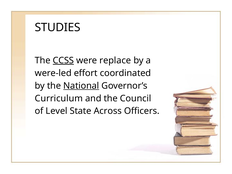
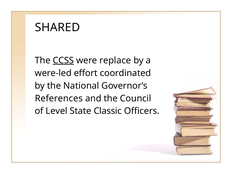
STUDIES: STUDIES -> SHARED (57, 27)
National underline: present -> none (81, 86)
Curriculum: Curriculum -> References (59, 98)
Across: Across -> Classic (108, 111)
